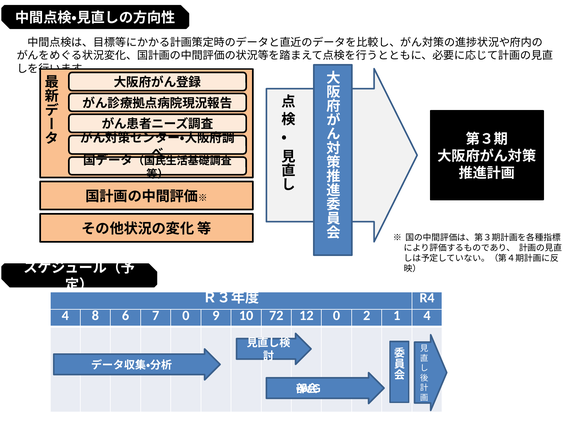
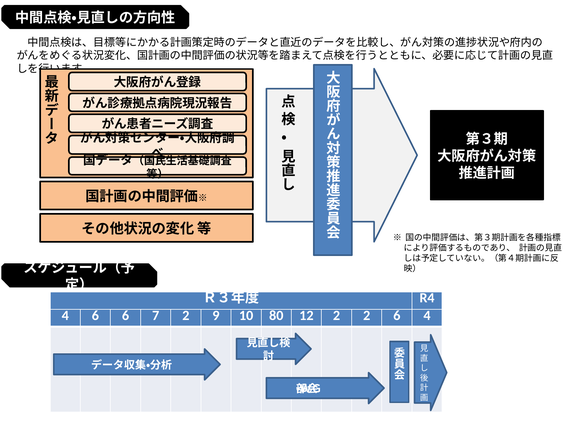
4 8: 8 -> 6 (95, 316)
7 0: 0 -> 2 (186, 316)
72: 72 -> 80 (276, 316)
12 0: 0 -> 2 (337, 316)
2 1: 1 -> 6 (397, 316)
